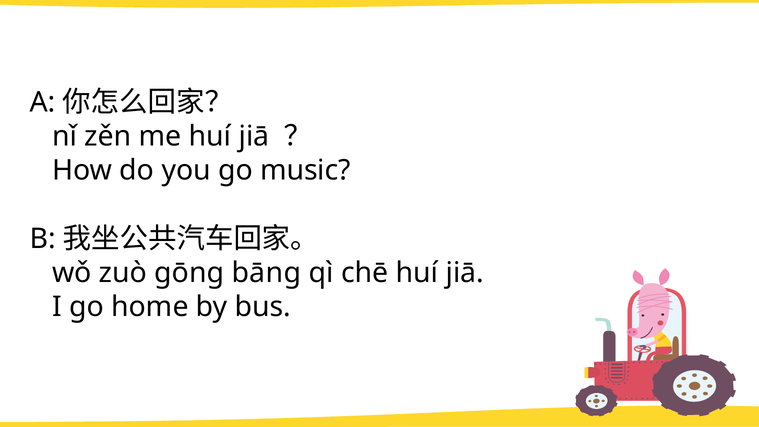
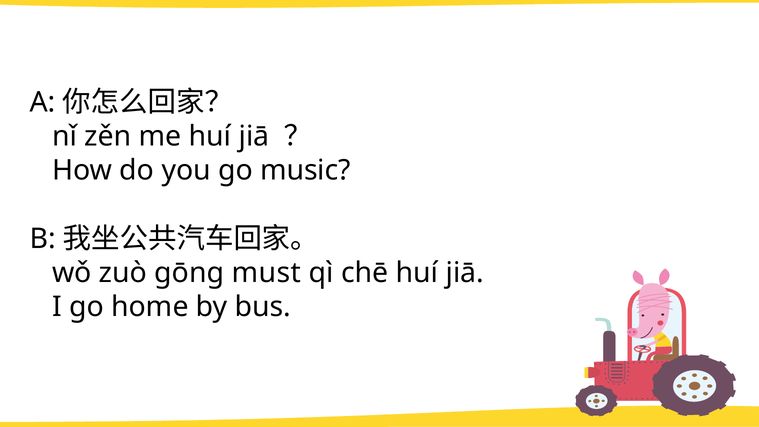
bāng: bāng -> must (266, 273)
